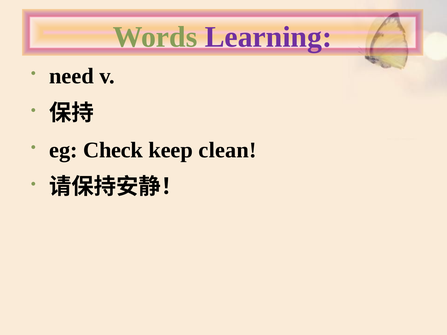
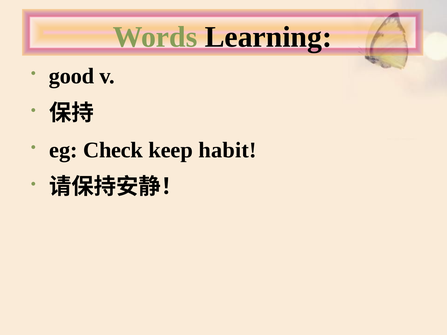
Learning colour: purple -> black (268, 37)
need: need -> good (72, 76)
clean: clean -> habit (228, 150)
